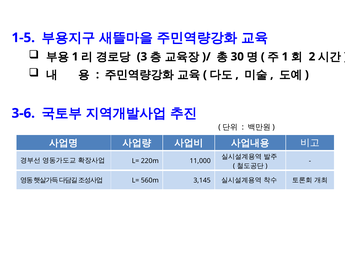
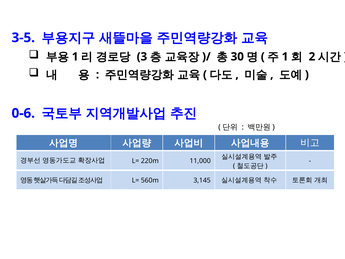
1-5: 1-5 -> 3-5 (23, 38)
3-6: 3-6 -> 0-6 (23, 113)
